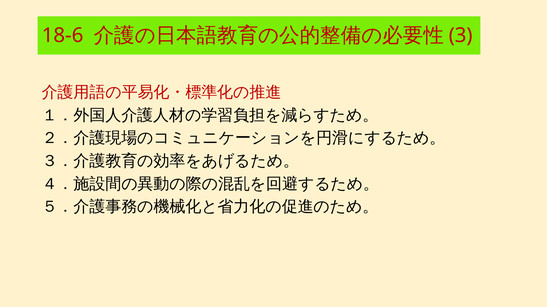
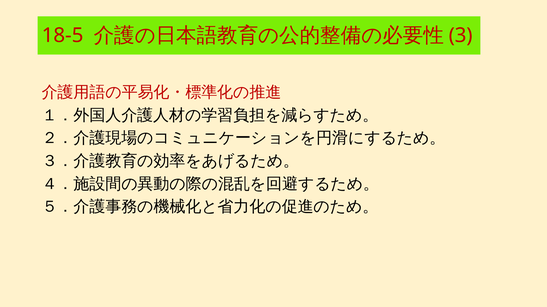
18-6: 18-6 -> 18-5 (63, 35)
